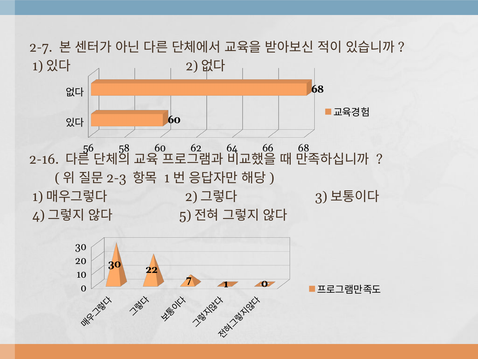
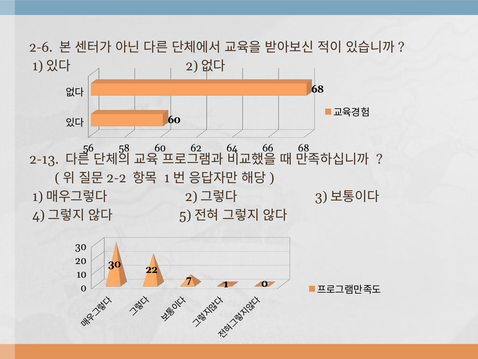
2-7: 2-7 -> 2-6 (41, 47)
2-16: 2-16 -> 2-13 (44, 159)
2-3: 2-3 -> 2-2 (116, 178)
